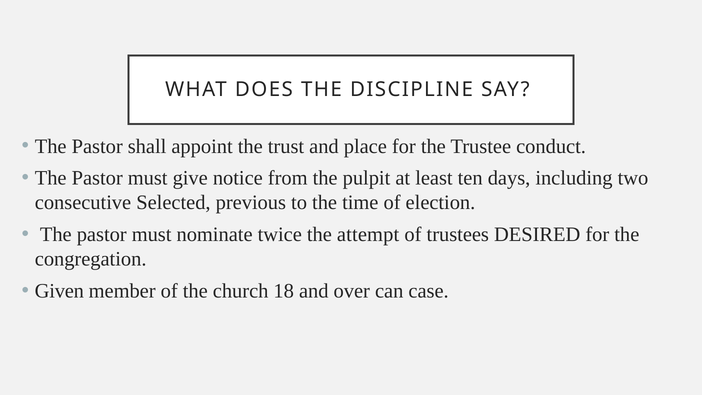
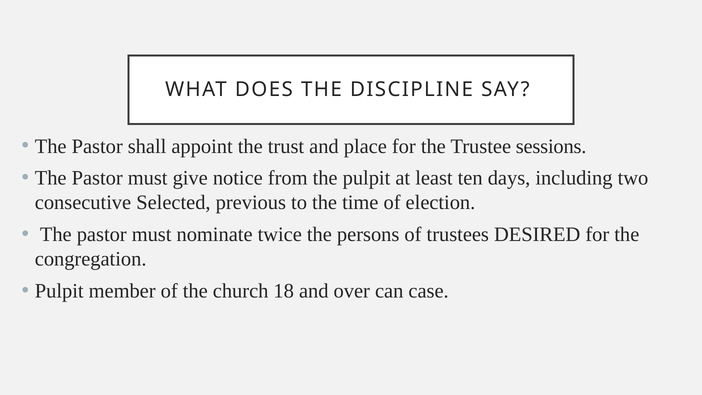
conduct: conduct -> sessions (551, 146)
attempt: attempt -> persons (368, 234)
Given: Given -> Pulpit (59, 291)
